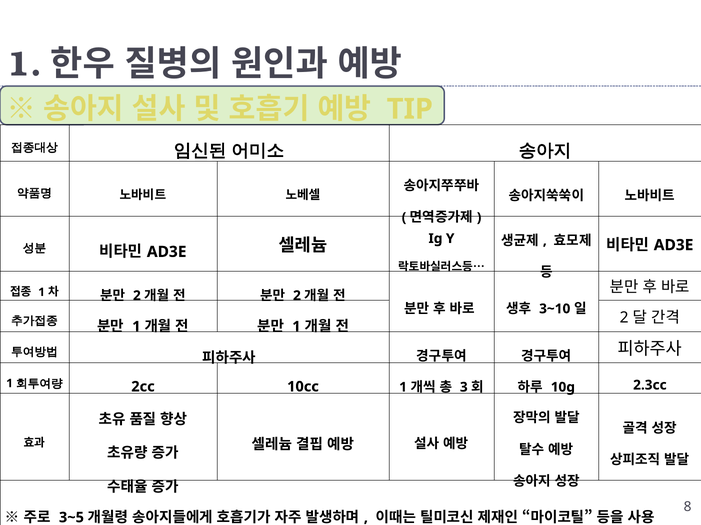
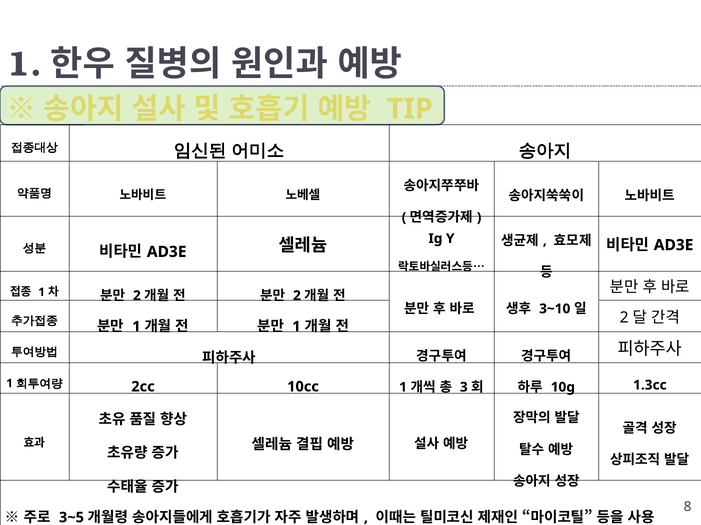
2.3cc: 2.3cc -> 1.3cc (650, 386)
